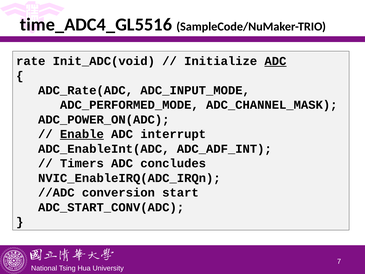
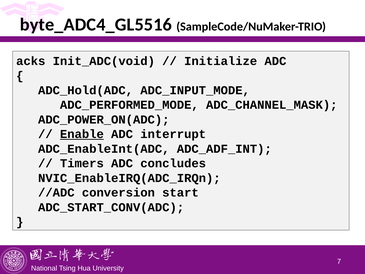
time_ADC4_GL5516: time_ADC4_GL5516 -> byte_ADC4_GL5516 (96, 25)
rate: rate -> acks (31, 61)
ADC underline: present -> none (275, 61)
ADC_Rate(ADC: ADC_Rate(ADC -> ADC_Hold(ADC (86, 90)
